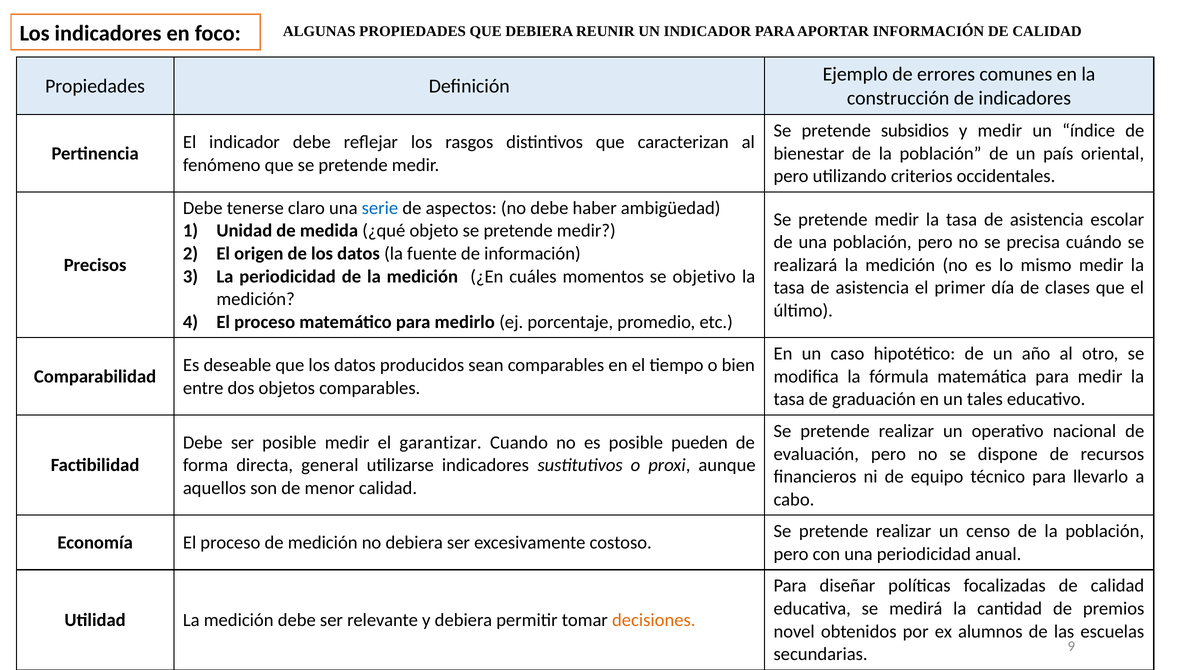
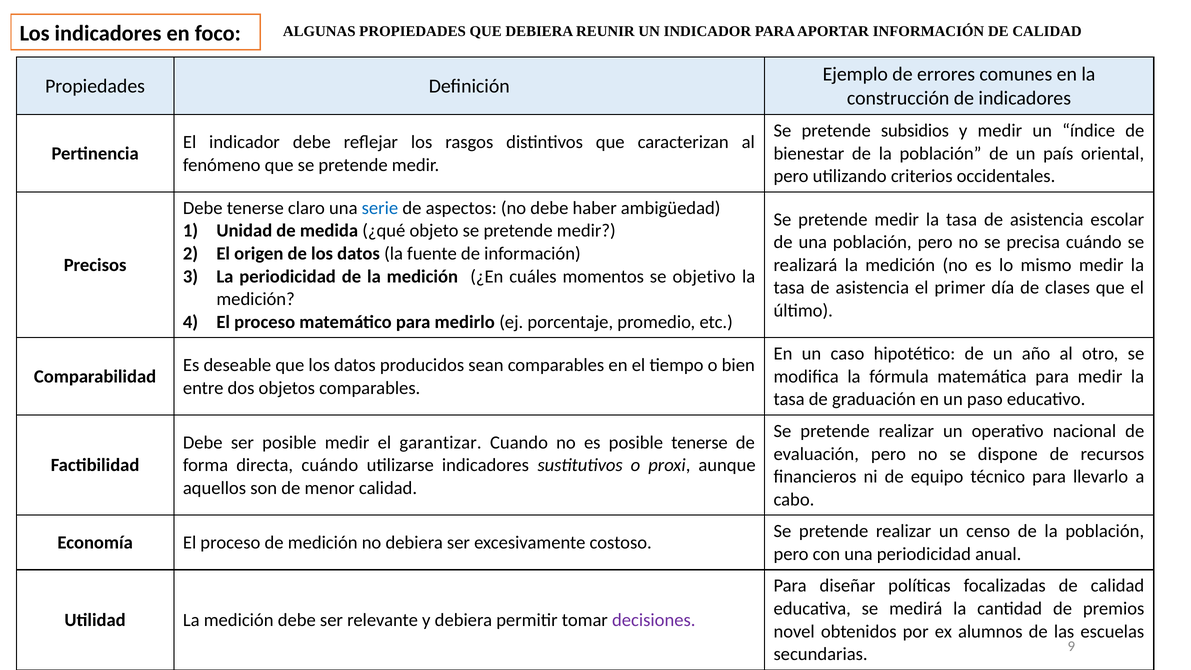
tales: tales -> paso (985, 399)
posible pueden: pueden -> tenerse (700, 442)
directa general: general -> cuándo (330, 465)
decisiones colour: orange -> purple (654, 620)
